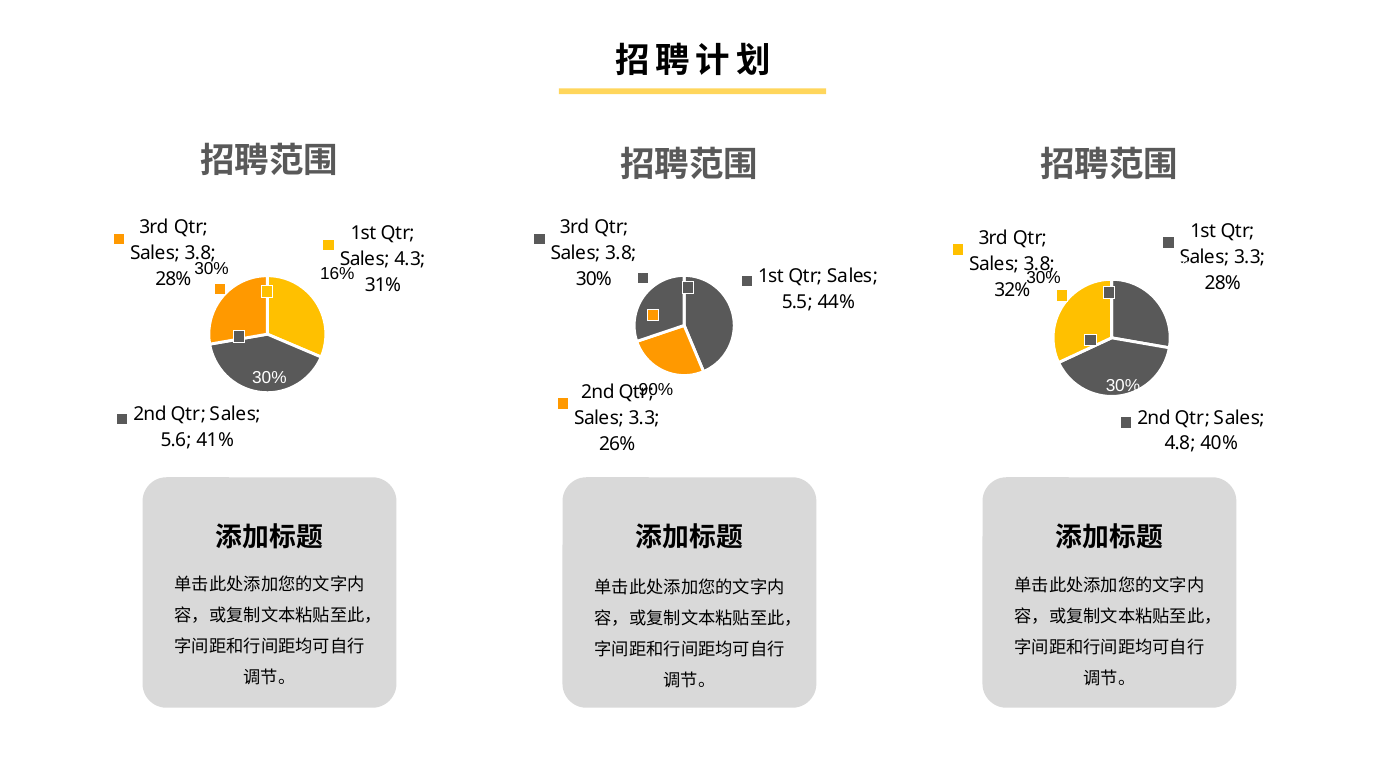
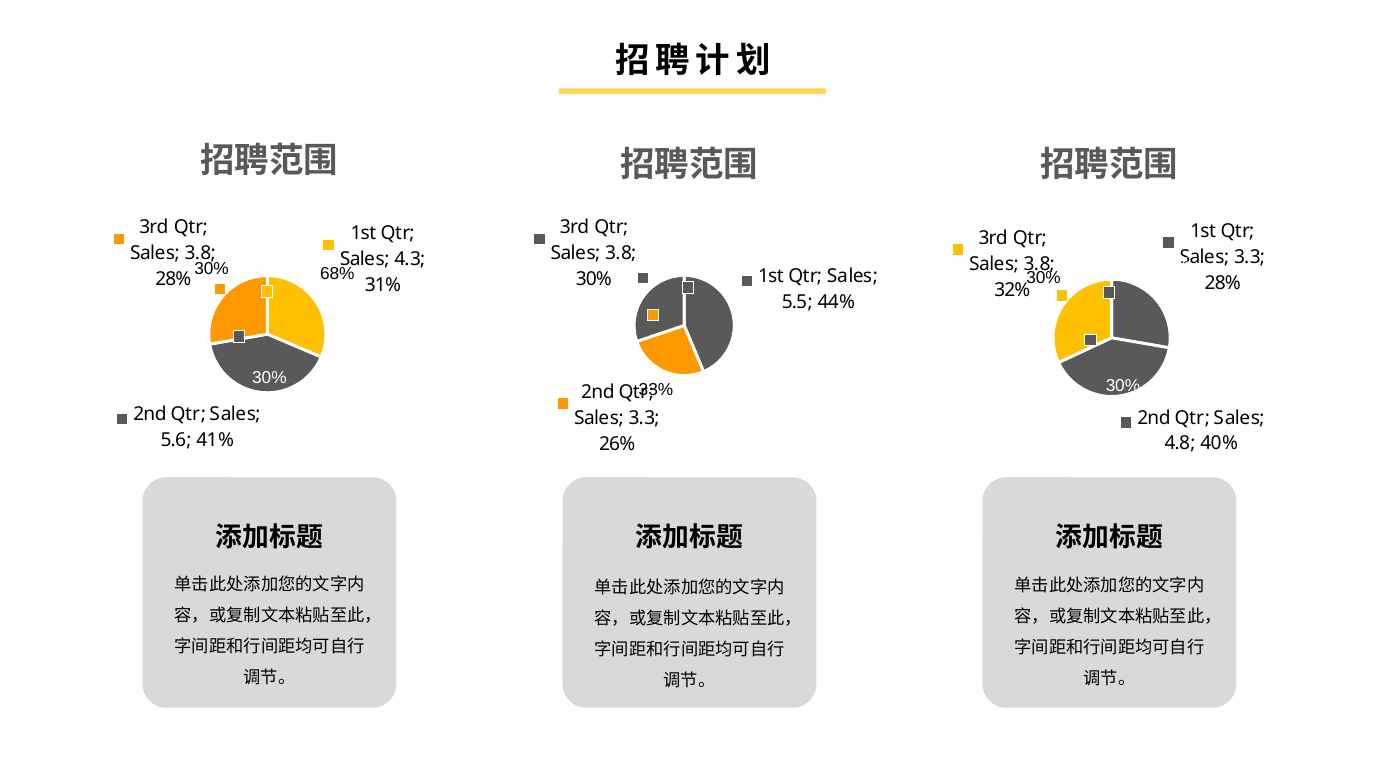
16%: 16% -> 68% (337, 273)
90%: 90% -> 33% (656, 390)
